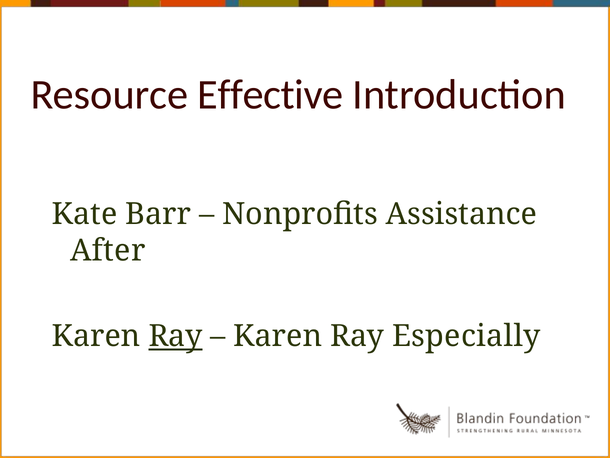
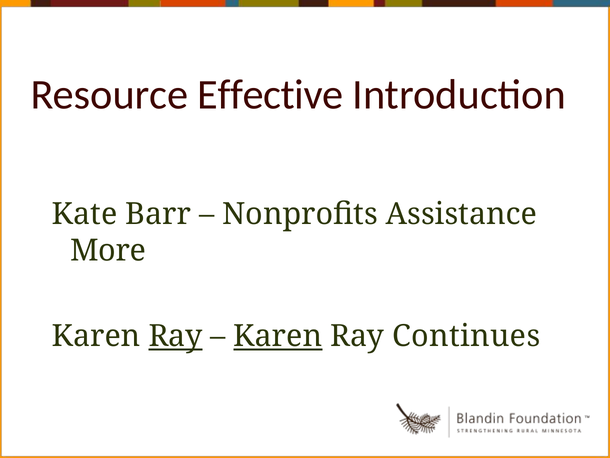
After: After -> More (108, 251)
Karen underline: none -> present (278, 336)
Especially: Especially -> Continues (466, 336)
